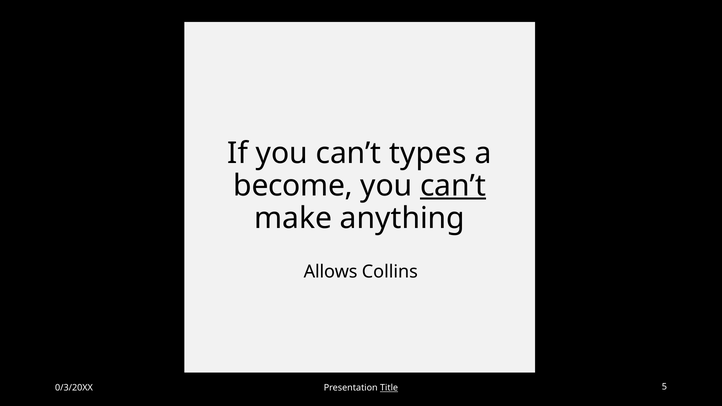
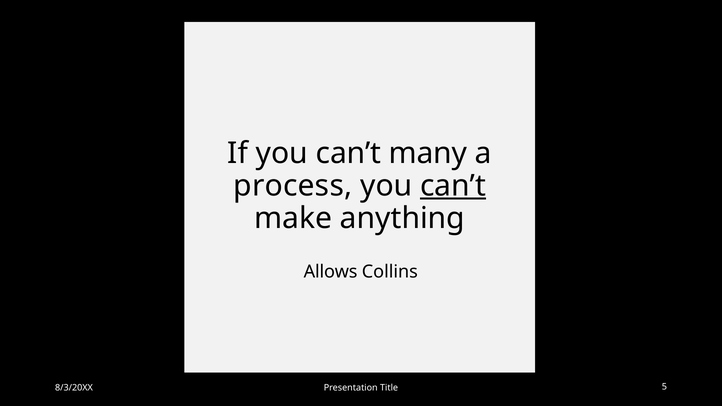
types: types -> many (428, 153)
become: become -> process (293, 186)
0/3/20XX: 0/3/20XX -> 8/3/20XX (74, 388)
Title underline: present -> none (389, 388)
